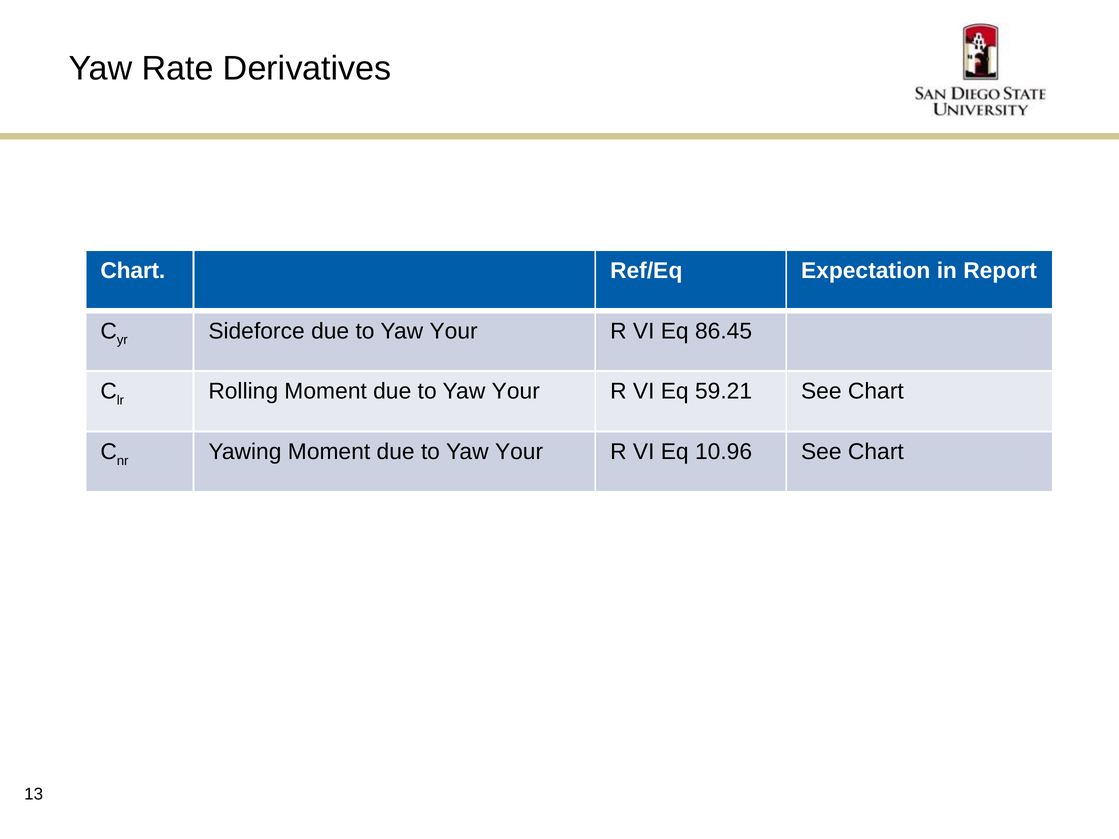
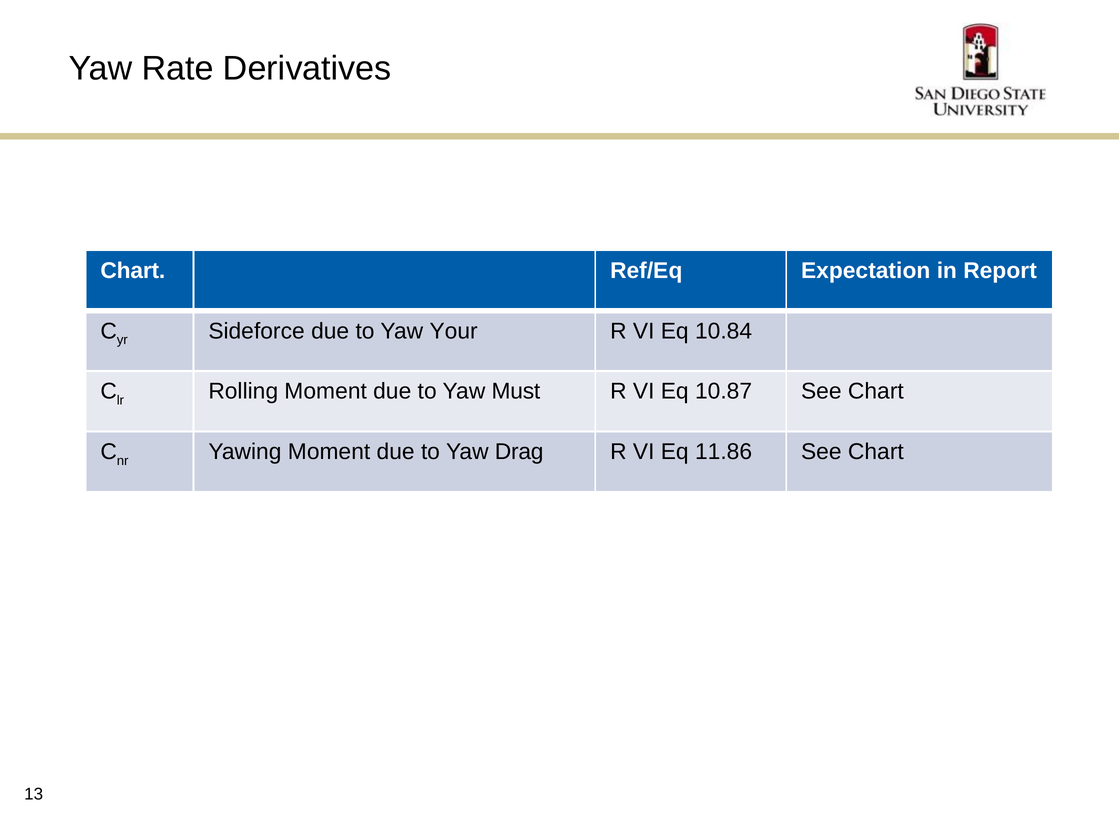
86.45: 86.45 -> 10.84 (724, 331)
Your: Your -> Must (516, 392)
59.21: 59.21 -> 10.87 (724, 392)
Your: Your -> Drag (519, 452)
10.96: 10.96 -> 11.86 (724, 452)
